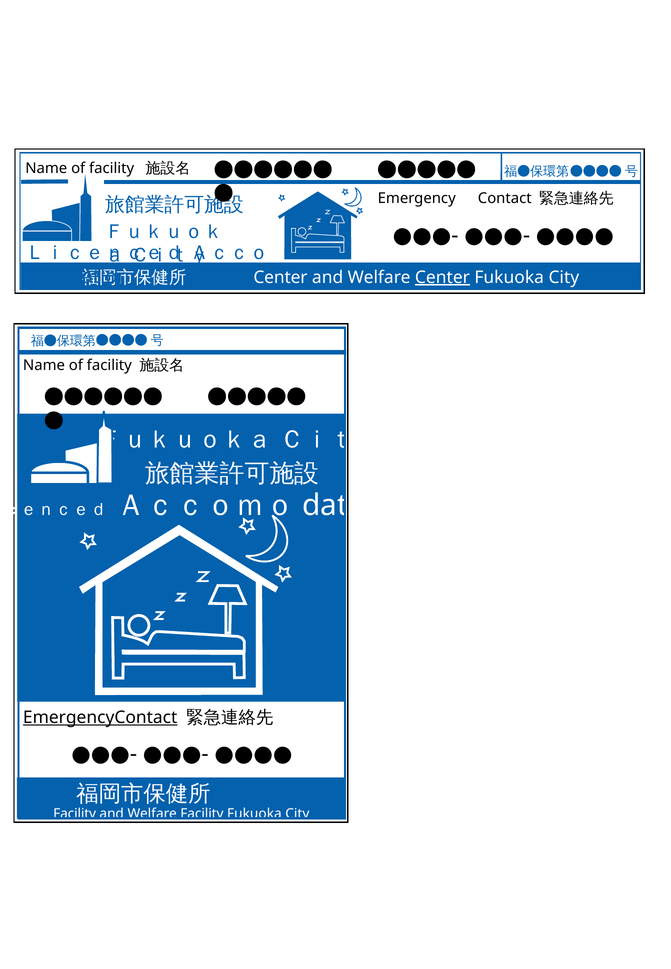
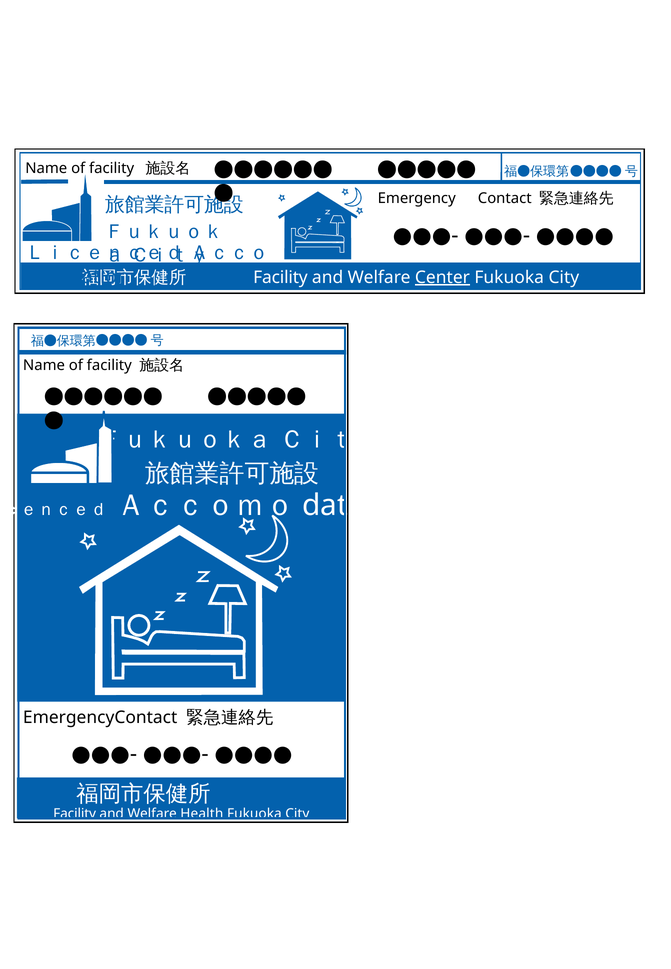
Center: Center -> Facility (280, 277)
EmergencyContact underline: present -> none (100, 718)
Welfare Facility: Facility -> Health (202, 814)
